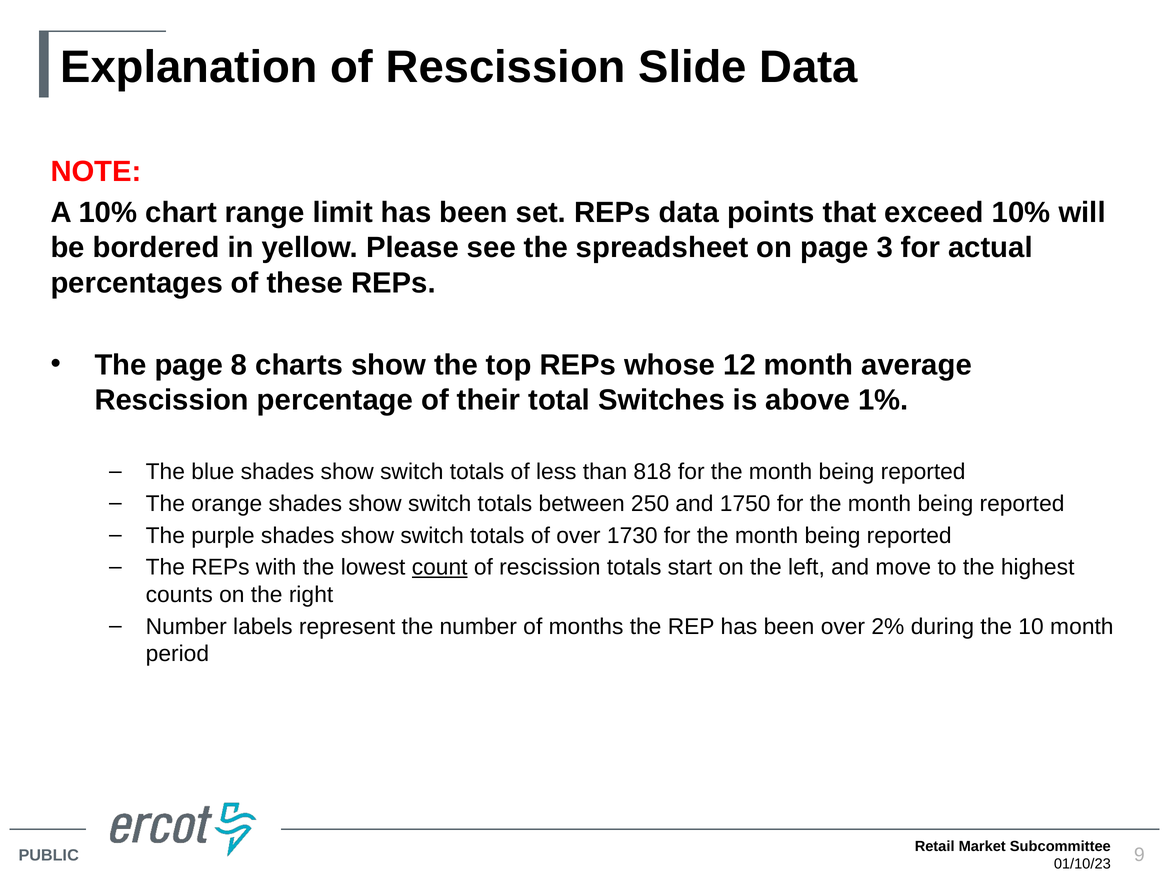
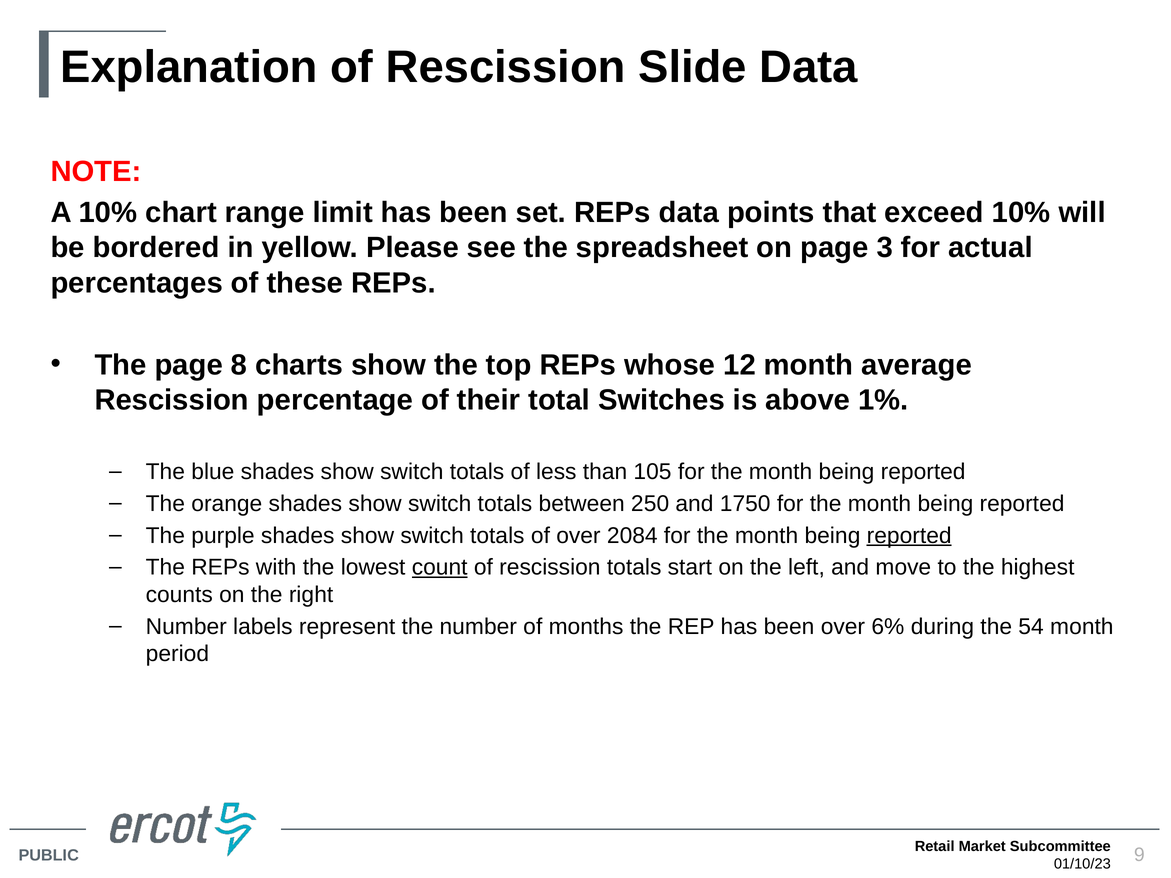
818: 818 -> 105 (652, 472)
1730: 1730 -> 2084 (632, 536)
reported underline: none -> present (909, 536)
2%: 2% -> 6% (888, 627)
10: 10 -> 54 (1031, 627)
